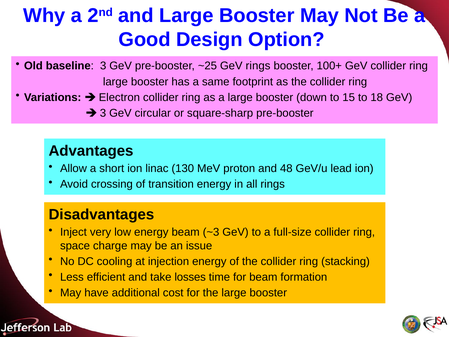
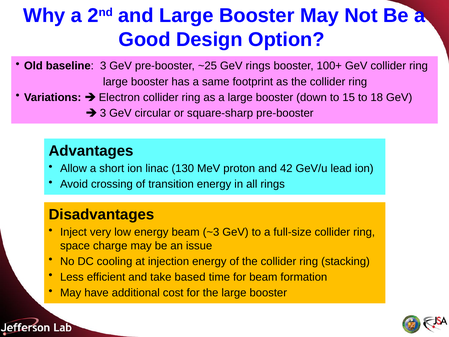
48: 48 -> 42 (286, 168)
losses: losses -> based (190, 277)
